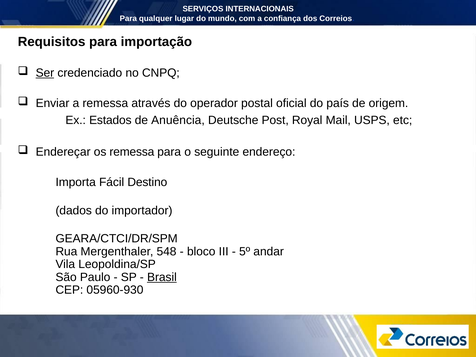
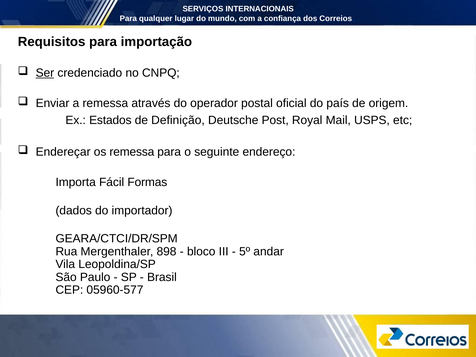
Anuência: Anuência -> Definição (178, 120)
Destino: Destino -> Formas (147, 182)
548: 548 -> 898 (167, 251)
Brasil underline: present -> none (162, 277)
05960-930: 05960-930 -> 05960-577 (115, 290)
